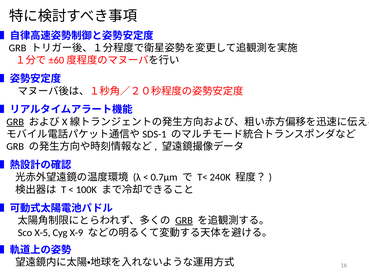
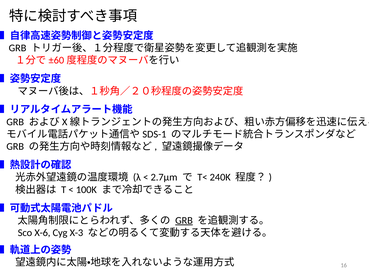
GRB underline: present -> none (15, 122)
0.7μm: 0.7μm -> 2.7μm (164, 177)
X-5: X-5 -> X-6 (42, 233)
X-9: X-9 -> X-3 (76, 233)
